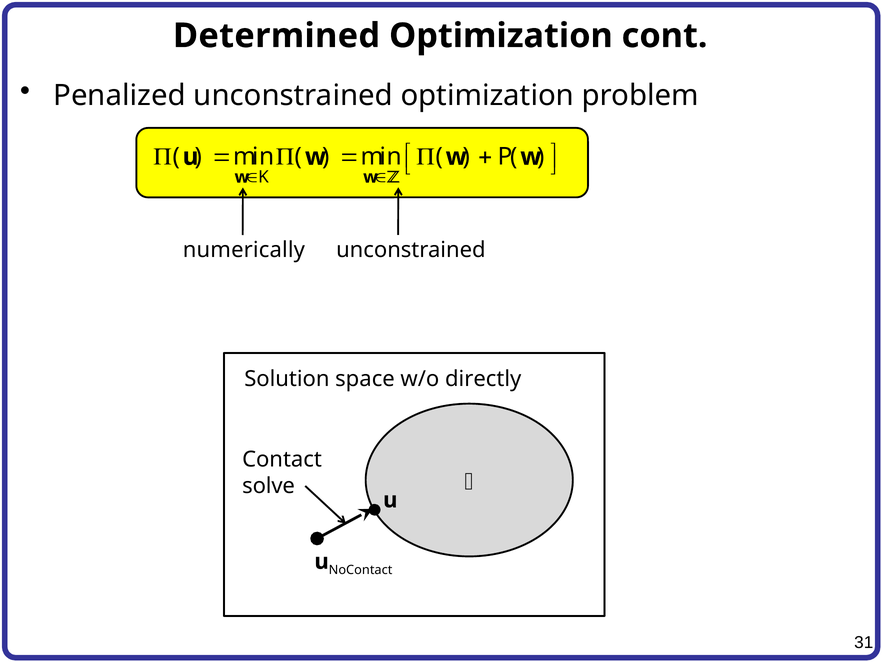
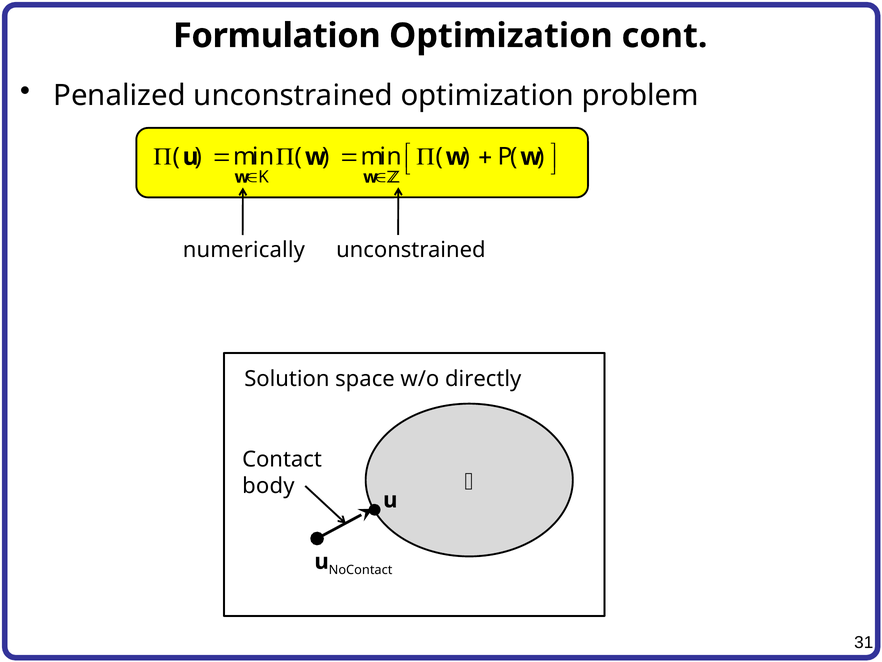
Determined: Determined -> Formulation (277, 36)
solve: solve -> body (268, 486)
